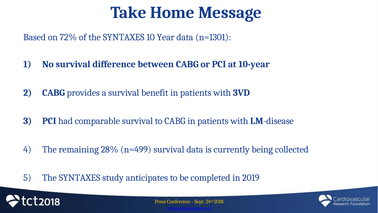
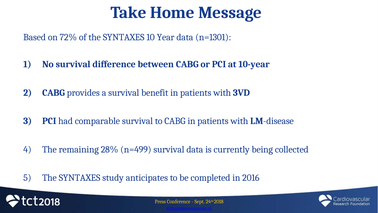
2019: 2019 -> 2016 (251, 178)
